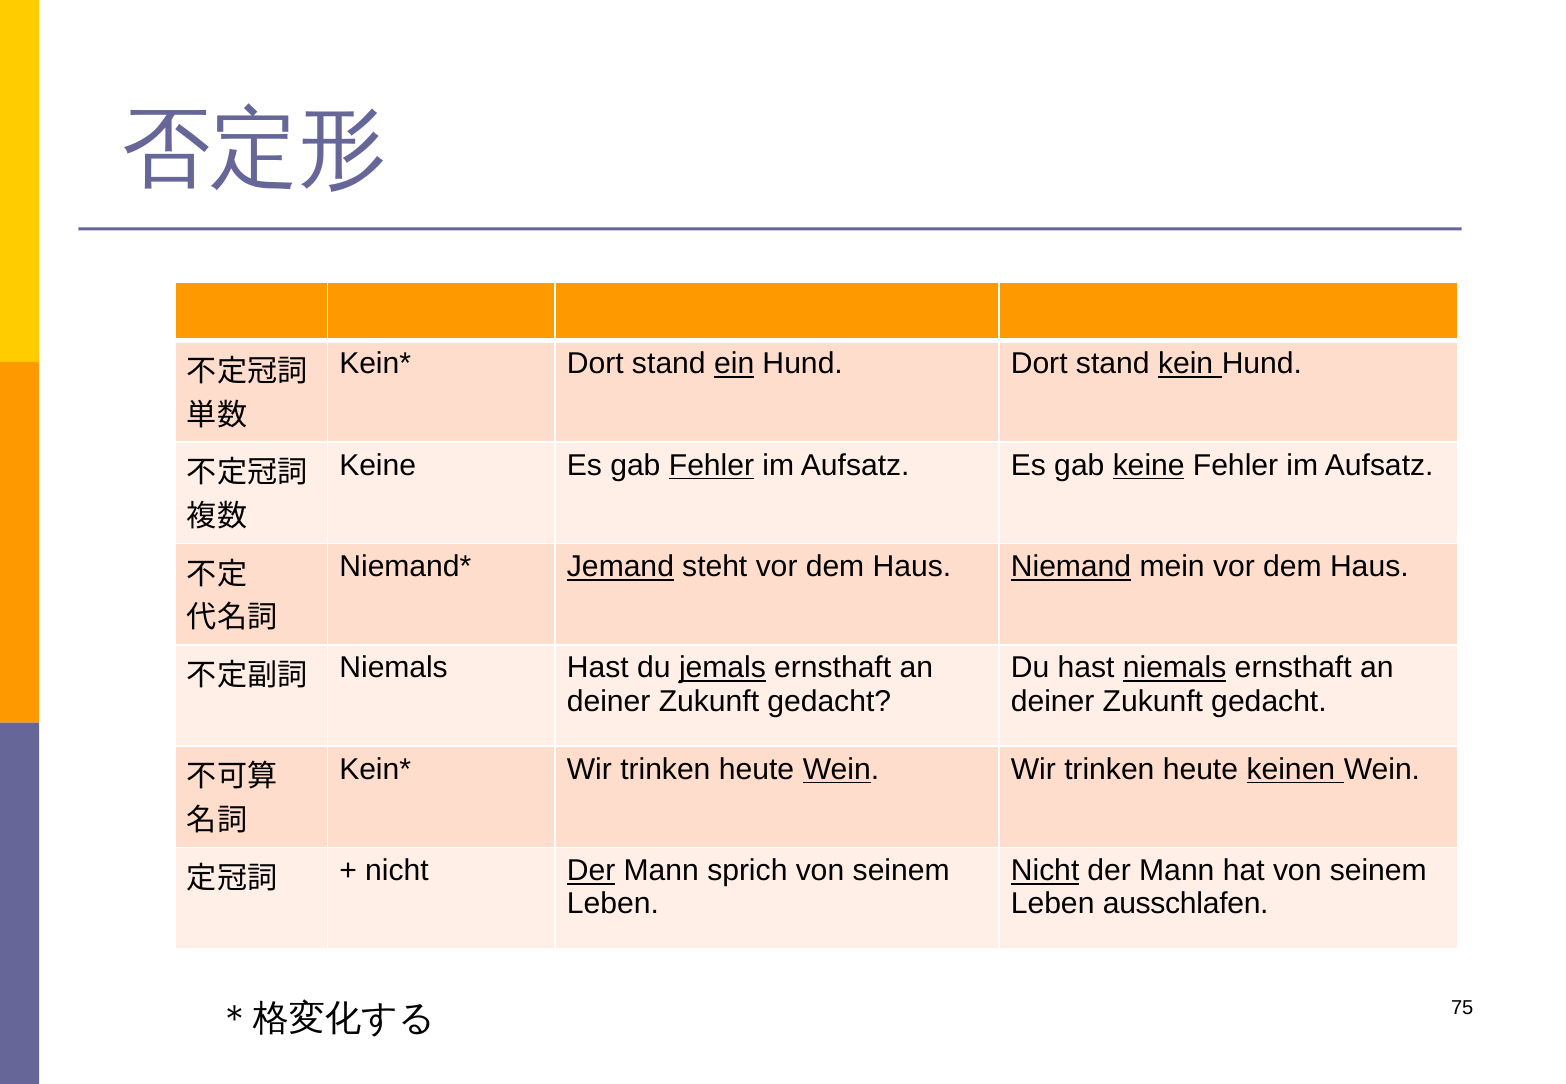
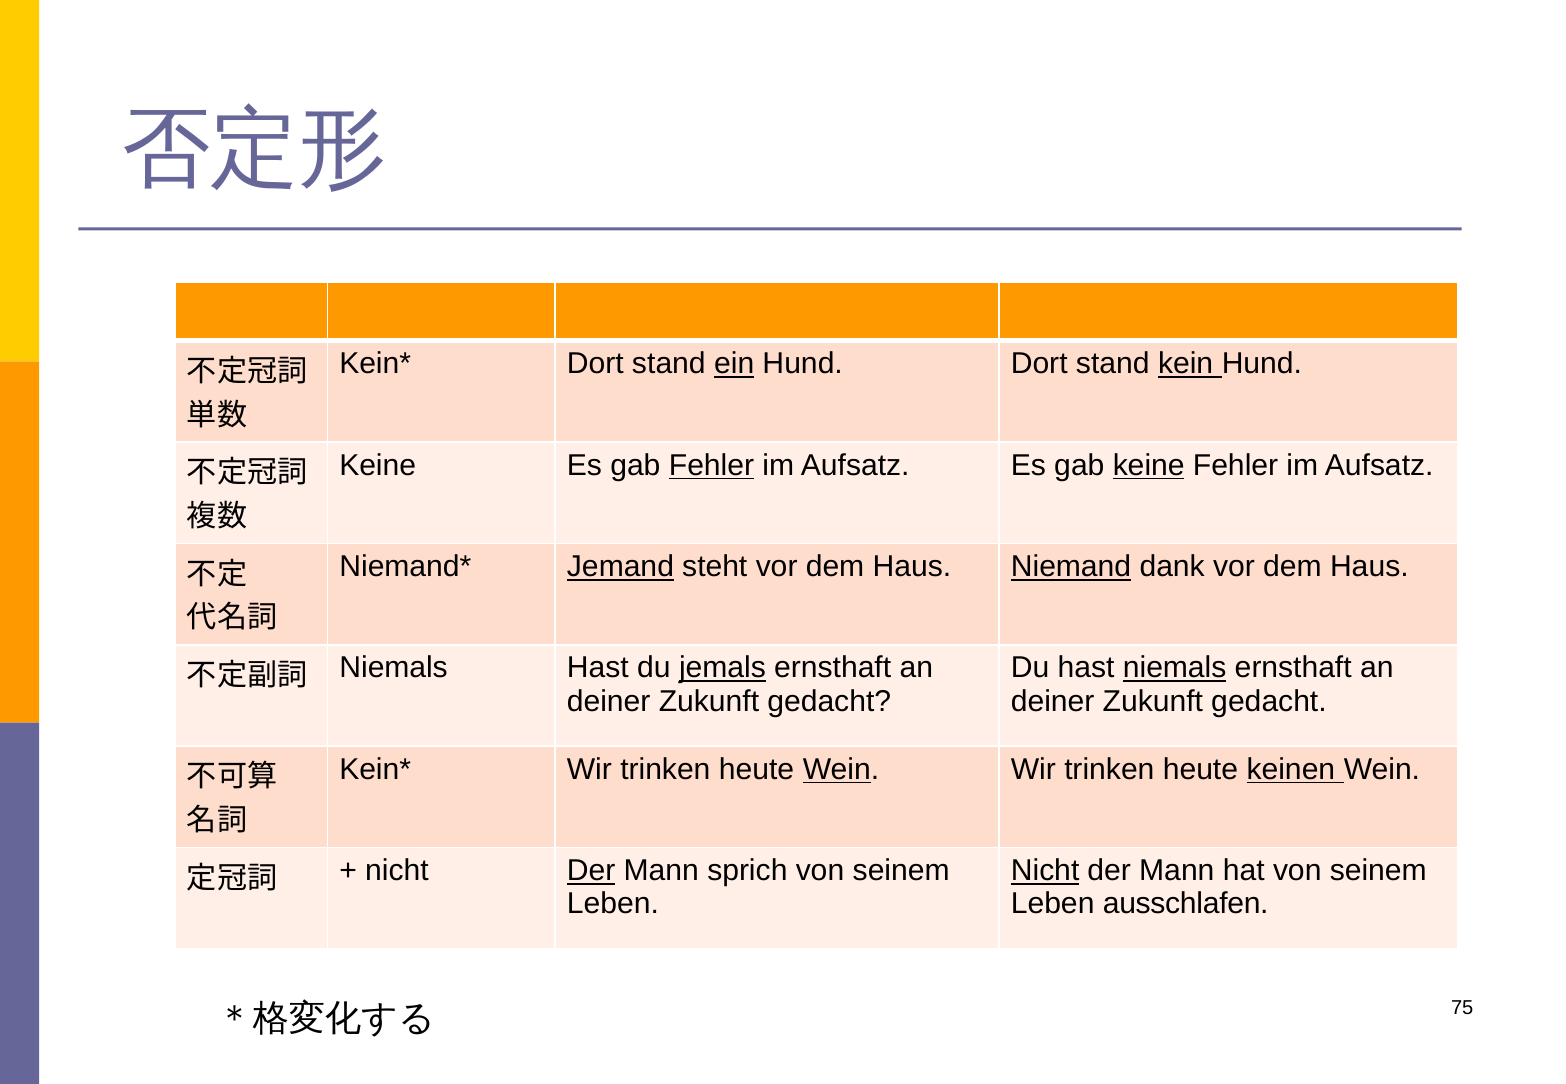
mein: mein -> dank (1172, 567)
